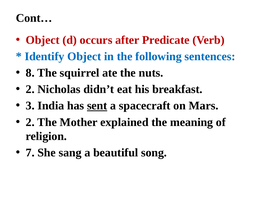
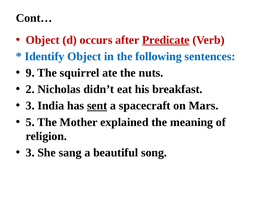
Predicate underline: none -> present (166, 40)
8: 8 -> 9 (30, 73)
2: 2 -> 5 (30, 122)
7: 7 -> 3 (30, 153)
